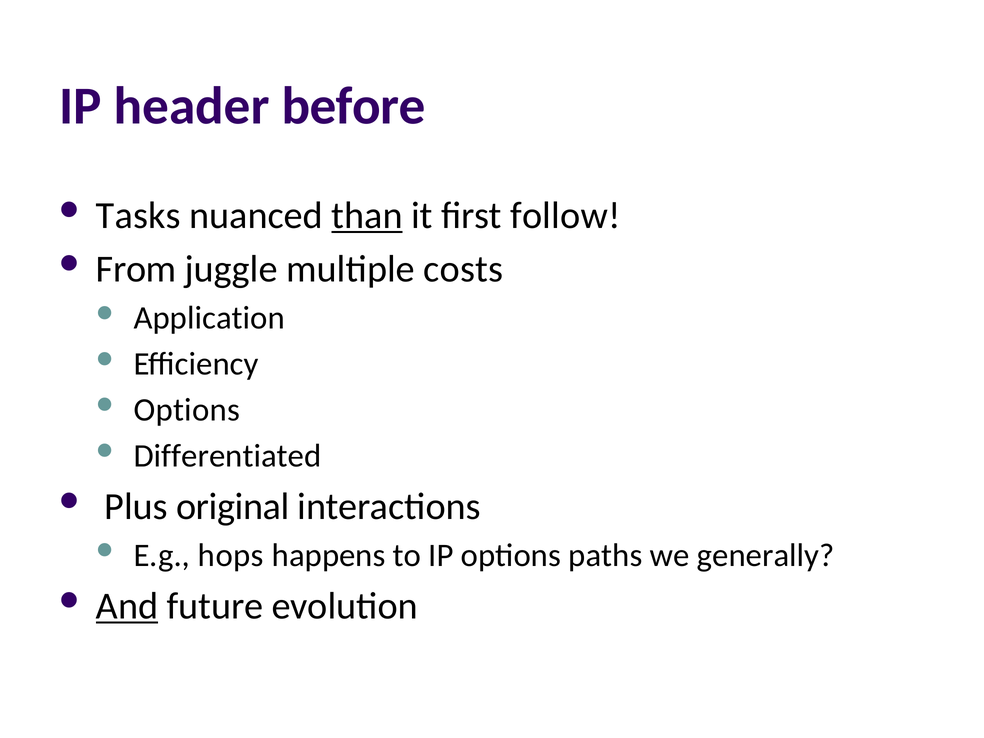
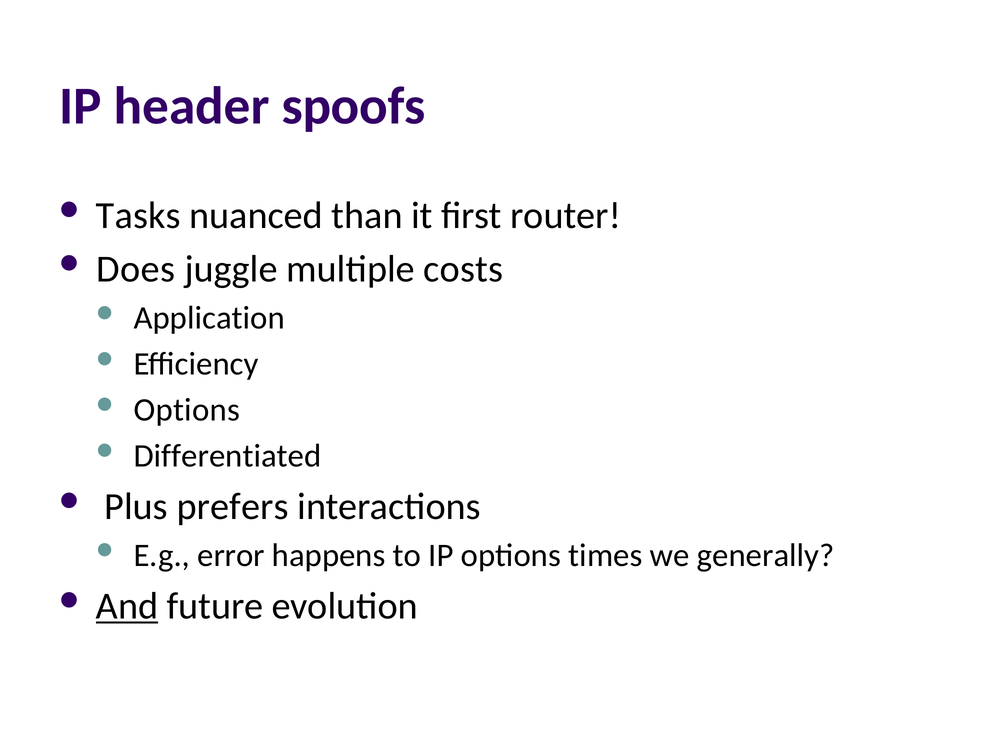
before: before -> spoofs (354, 106)
than underline: present -> none (367, 216)
follow: follow -> router (566, 216)
From: From -> Does (136, 269)
original: original -> prefers (233, 506)
hops: hops -> error (231, 555)
paths: paths -> times (605, 555)
